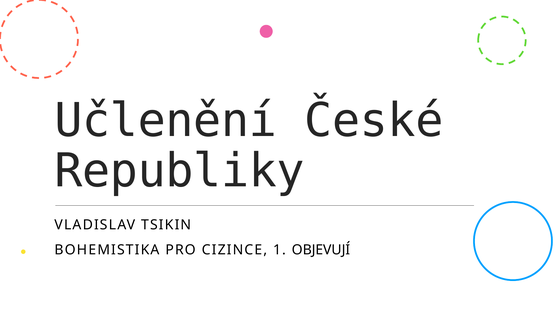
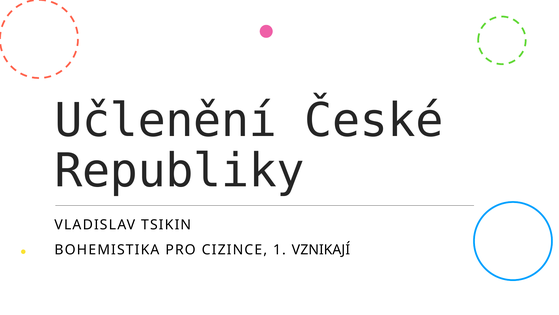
OBJEVUJÍ: OBJEVUJÍ -> VZNIKAJÍ (321, 249)
